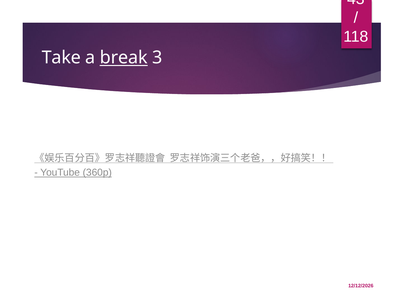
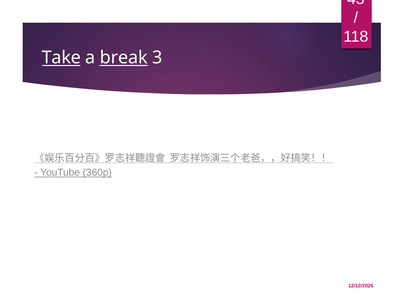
Take underline: none -> present (61, 58)
